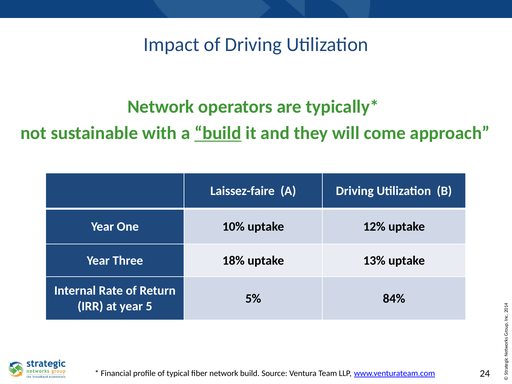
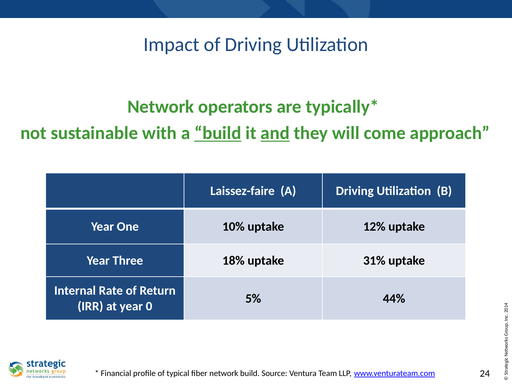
and underline: none -> present (275, 133)
13%: 13% -> 31% (374, 261)
84%: 84% -> 44% (394, 299)
year 5: 5 -> 0 (149, 306)
